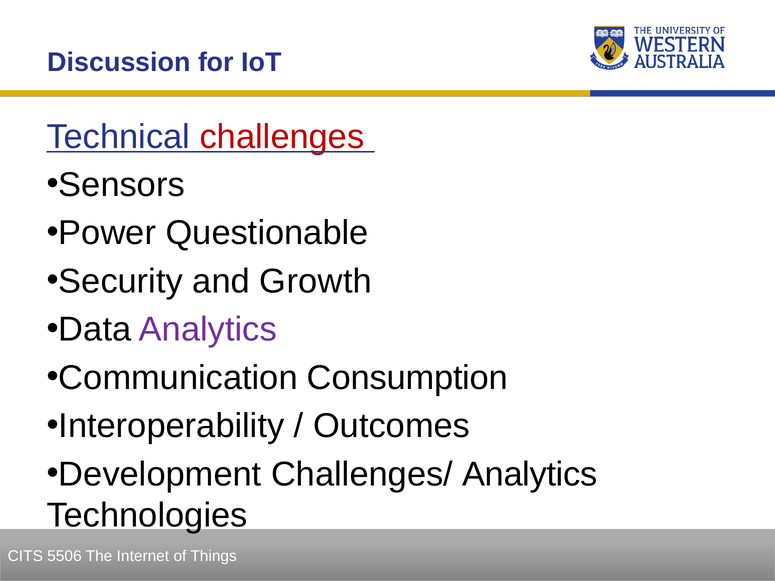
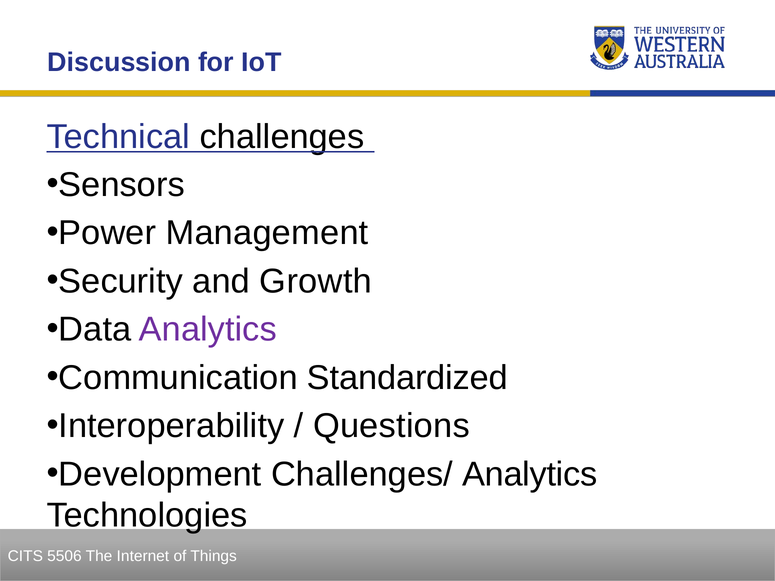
challenges colour: red -> black (282, 137)
Questionable: Questionable -> Management (267, 233)
Consumption: Consumption -> Standardized (407, 378)
Outcomes: Outcomes -> Questions (391, 426)
